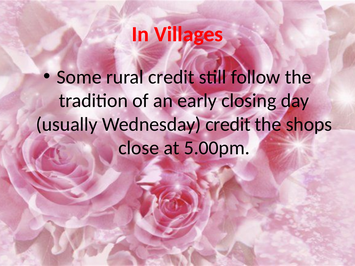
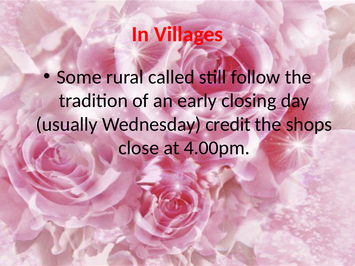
rural credit: credit -> called (171, 77)
5.00pm: 5.00pm -> 4.00pm (217, 148)
